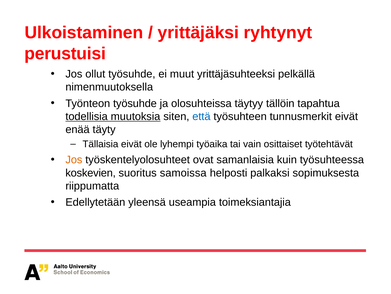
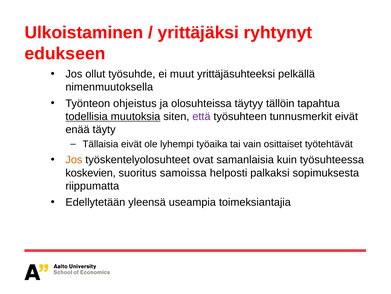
perustuisi: perustuisi -> edukseen (65, 53)
Työnteon työsuhde: työsuhde -> ohjeistus (135, 103)
että colour: blue -> purple (201, 116)
